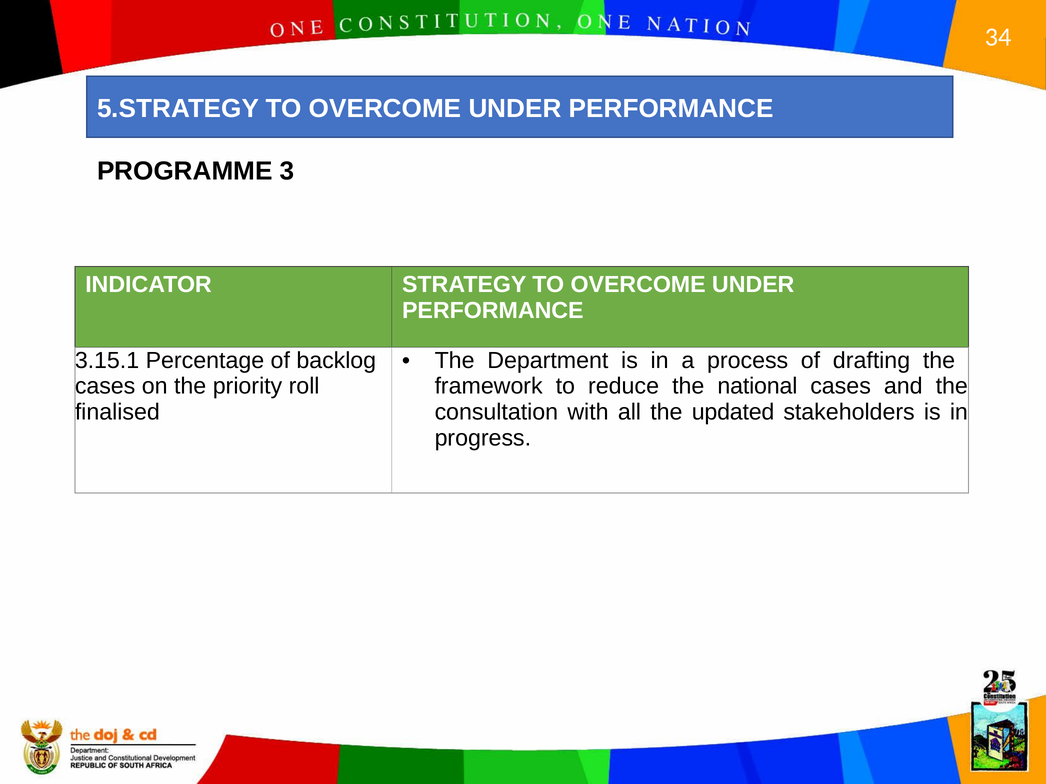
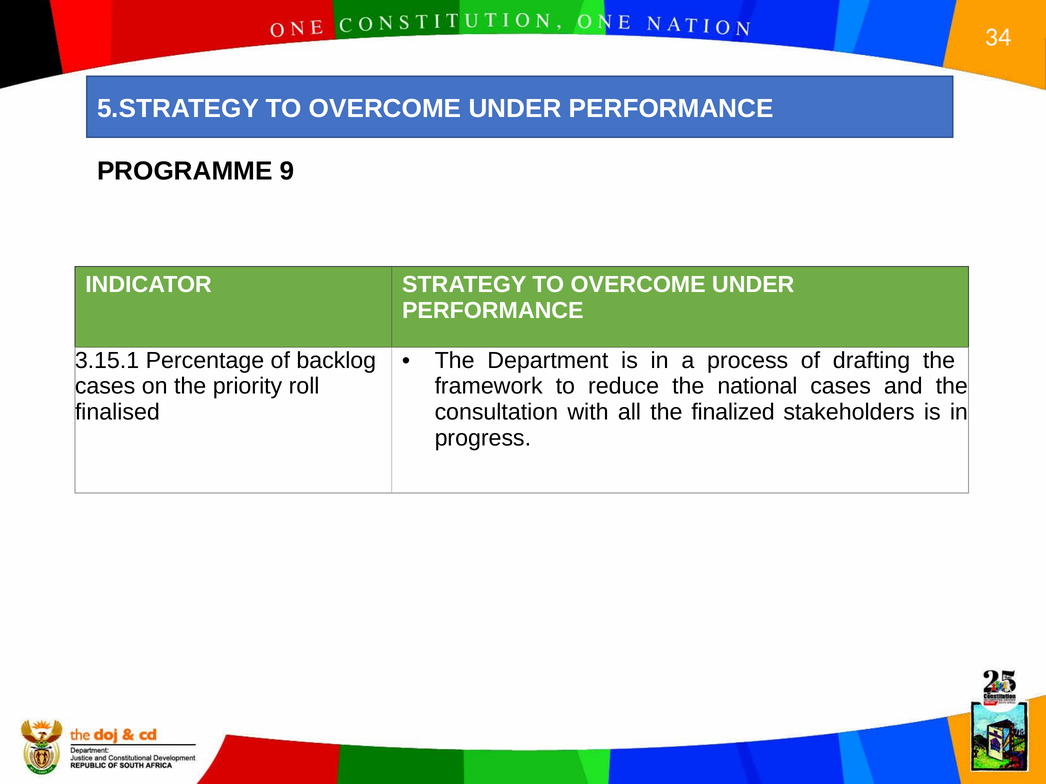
3: 3 -> 9 (287, 171)
updated: updated -> finalized (733, 412)
